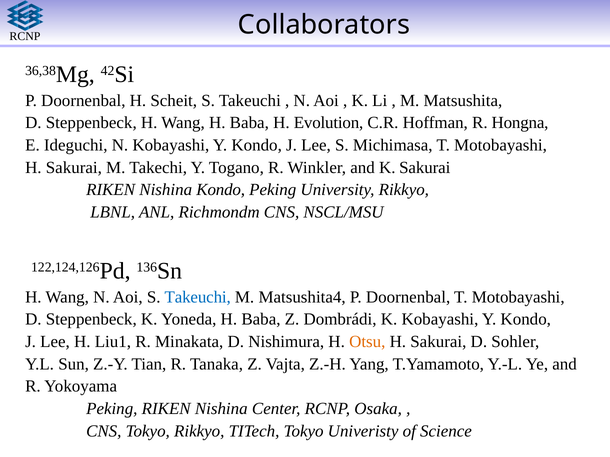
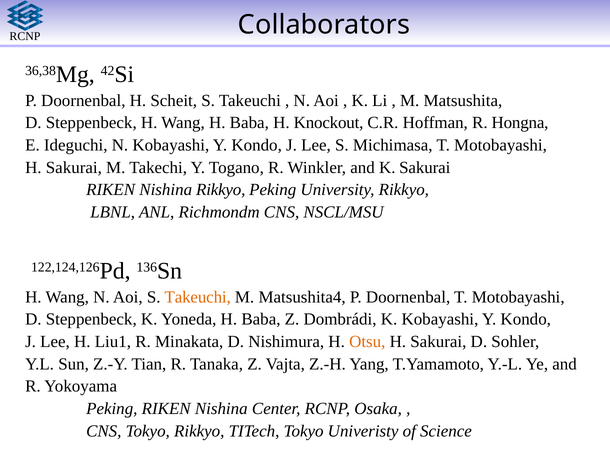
Evolution: Evolution -> Knockout (329, 123)
Nishina Kondo: Kondo -> Rikkyo (221, 190)
Takeuchi colour: blue -> orange (198, 297)
